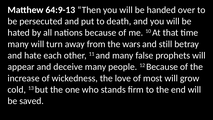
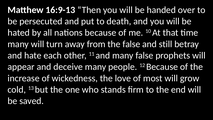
64:9-13: 64:9-13 -> 16:9-13 (60, 10)
the wars: wars -> false (131, 44)
